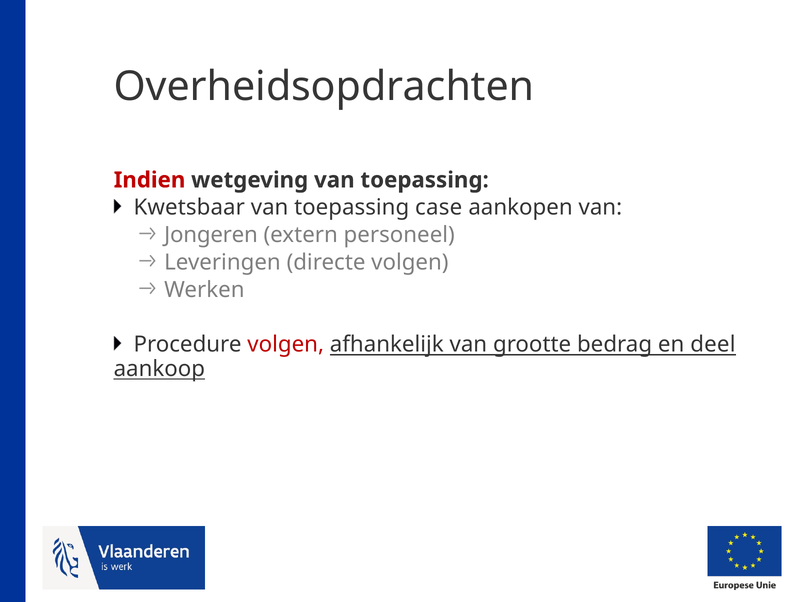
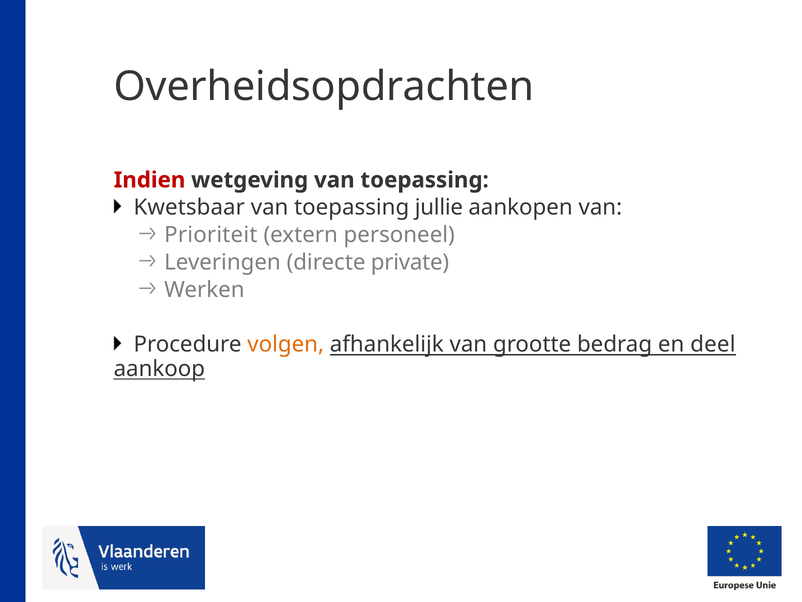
case: case -> jullie (439, 207)
Jongeren: Jongeren -> Prioriteit (211, 235)
directe volgen: volgen -> private (410, 262)
volgen colour: red -> orange (286, 344)
